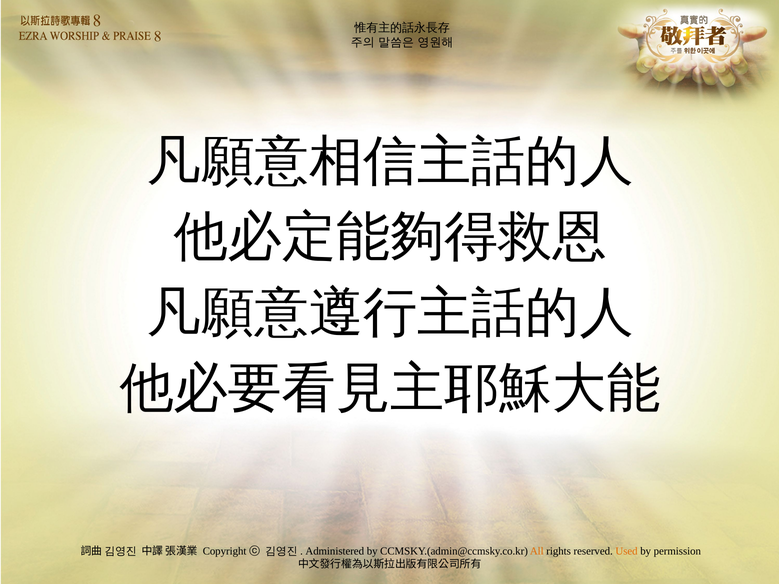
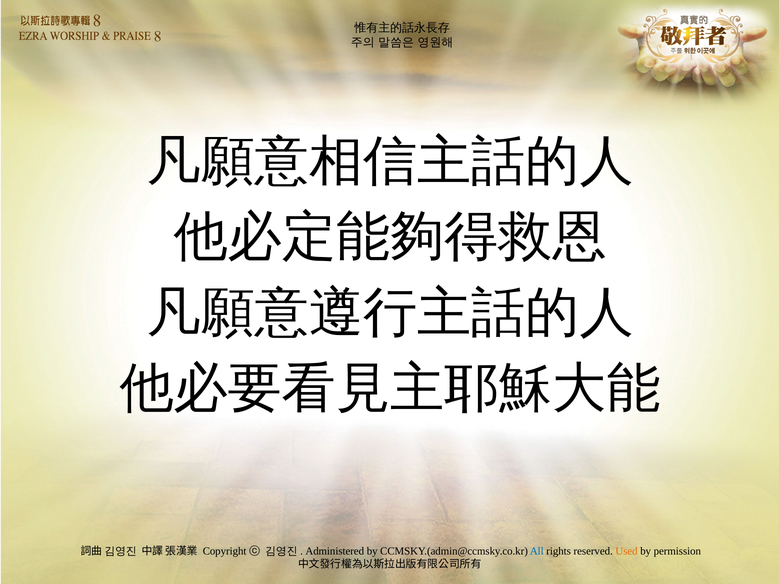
All colour: orange -> blue (537, 551)
